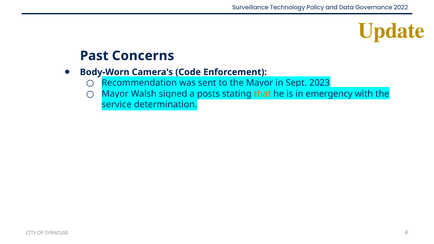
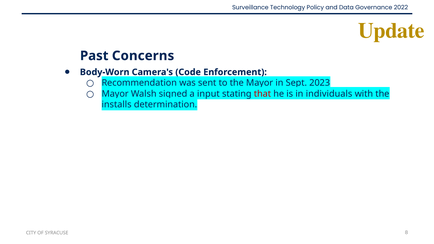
posts: posts -> input (208, 94)
that colour: orange -> red (262, 94)
emergency: emergency -> individuals (329, 94)
service: service -> installs (117, 105)
